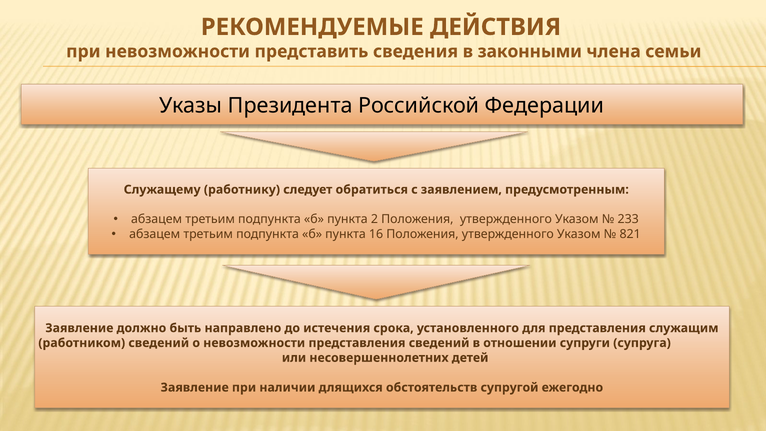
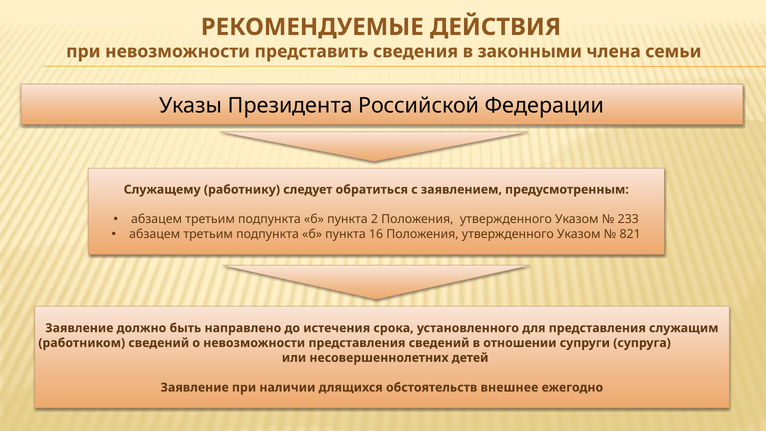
супругой: супругой -> внешнее (509, 387)
